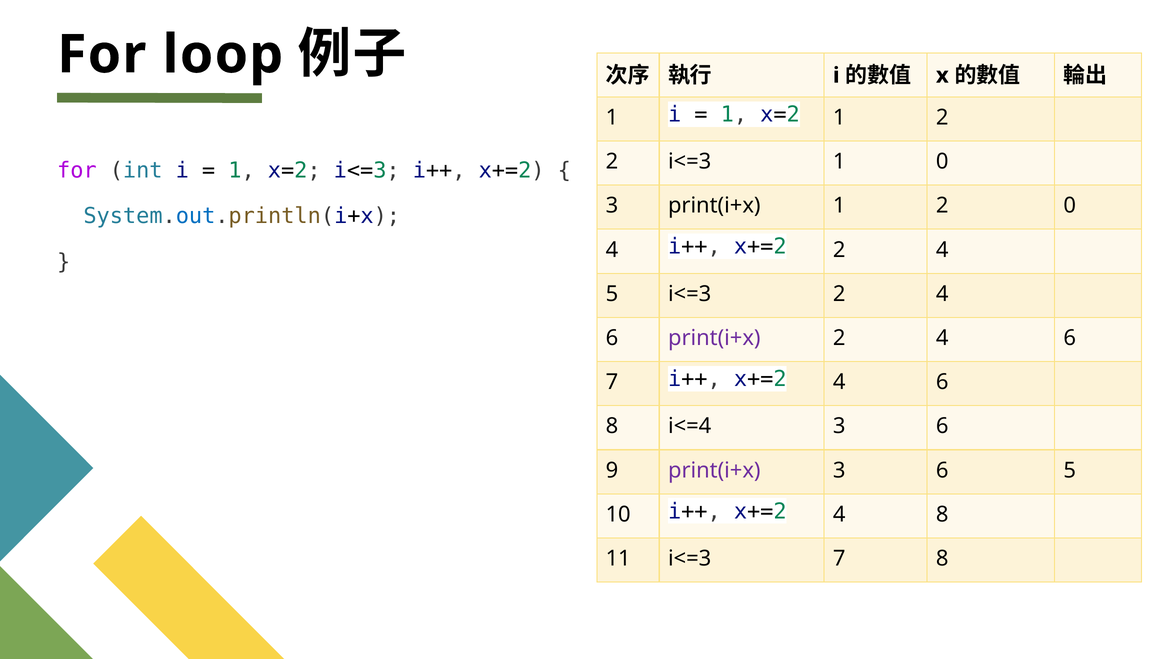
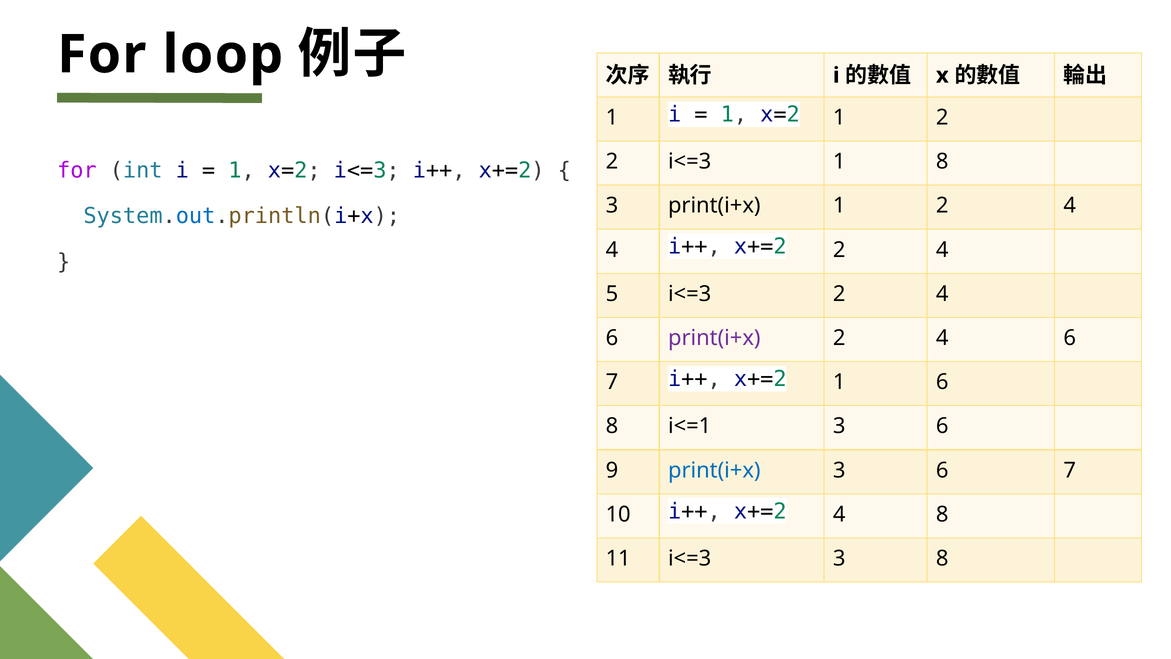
1 0: 0 -> 8 (942, 161)
1 2 0: 0 -> 4 (1070, 206)
7 i++ x+=2 4: 4 -> 1 (839, 382)
i<=4: i<=4 -> i<=1 (690, 426)
print(i+x colour: purple -> blue (714, 470)
3 6 5: 5 -> 7 (1070, 470)
i<=3 7: 7 -> 3 (839, 558)
